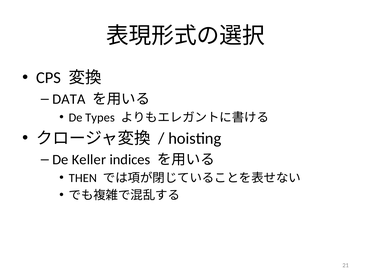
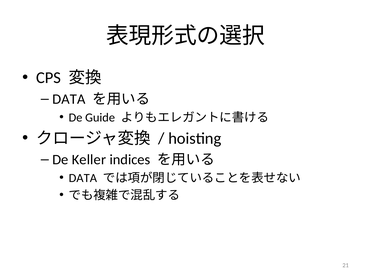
Types: Types -> Guide (100, 118)
THEN: THEN -> DATA (83, 178)
